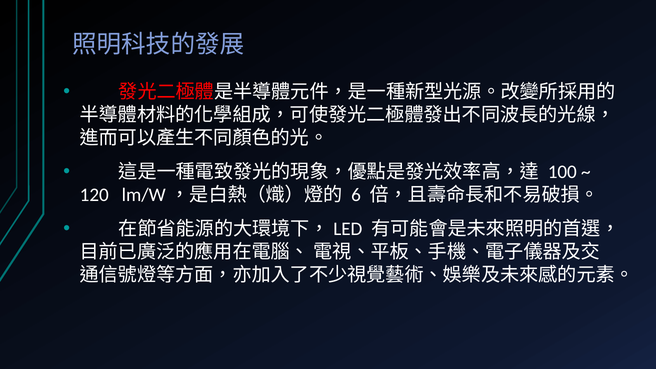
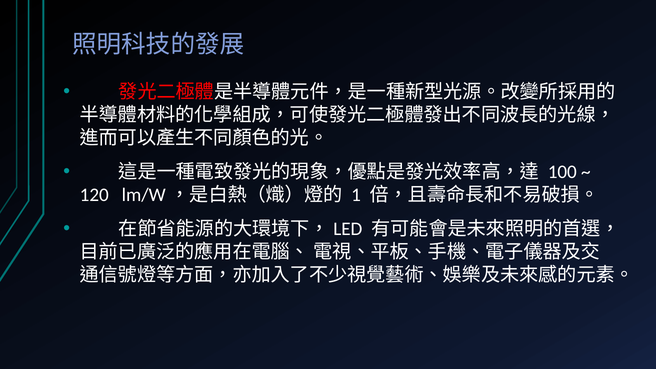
6: 6 -> 1 (356, 195)
